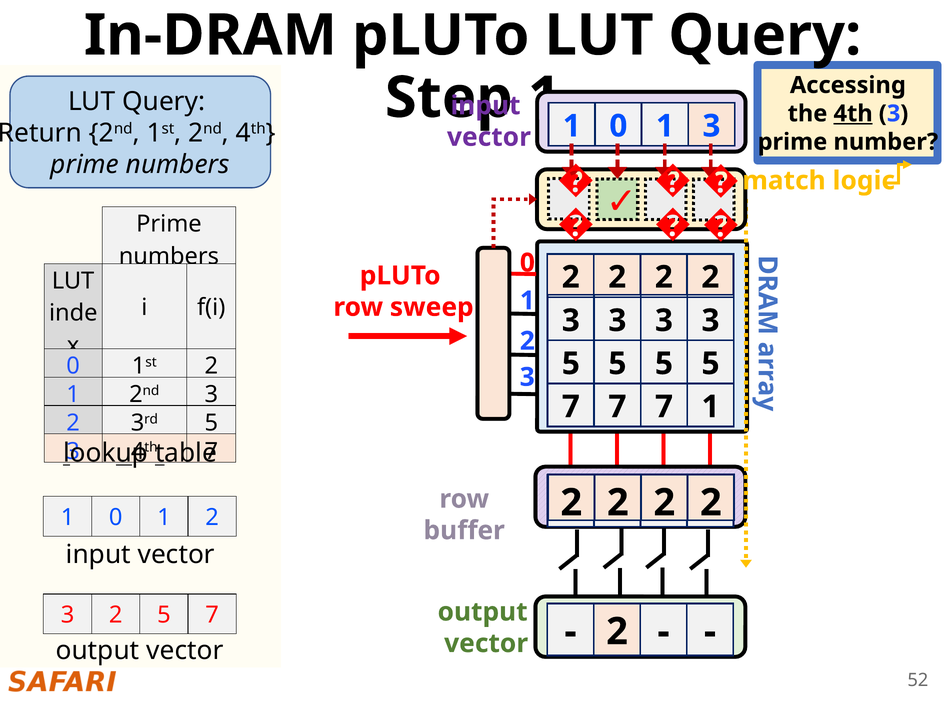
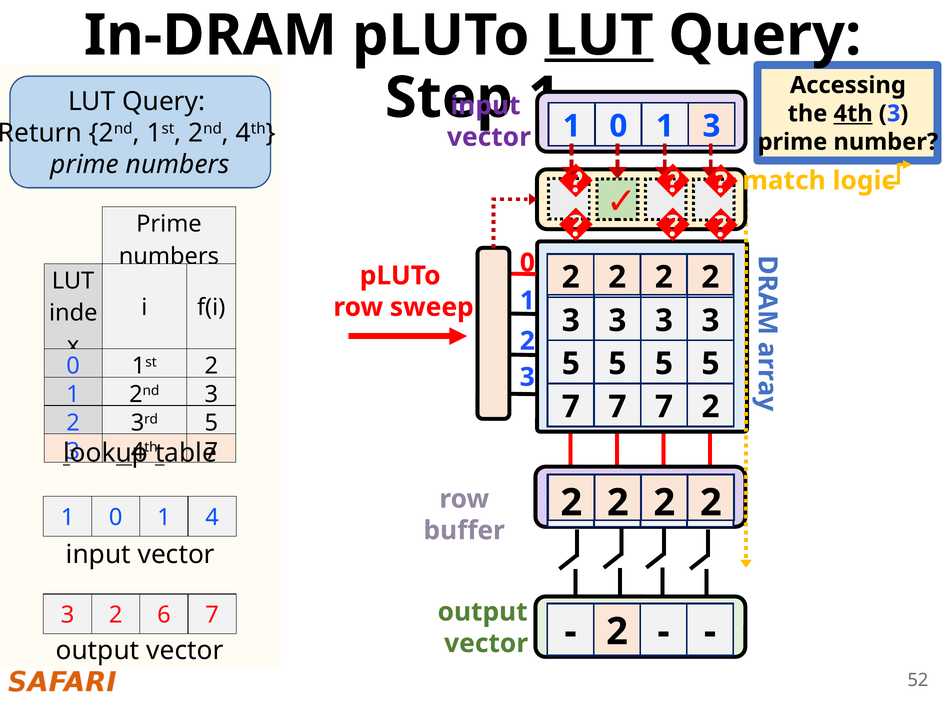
LUT underline: none -> present (599, 35)
7 7 1: 1 -> 2 (711, 407)
1 0 1 2: 2 -> 4 (212, 518)
2 5: 5 -> 6 (164, 616)
